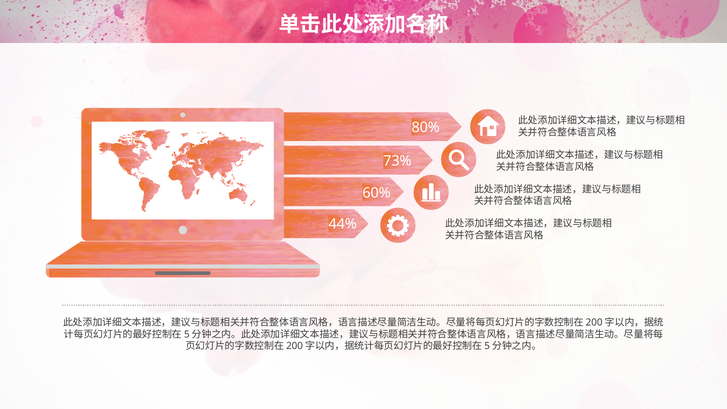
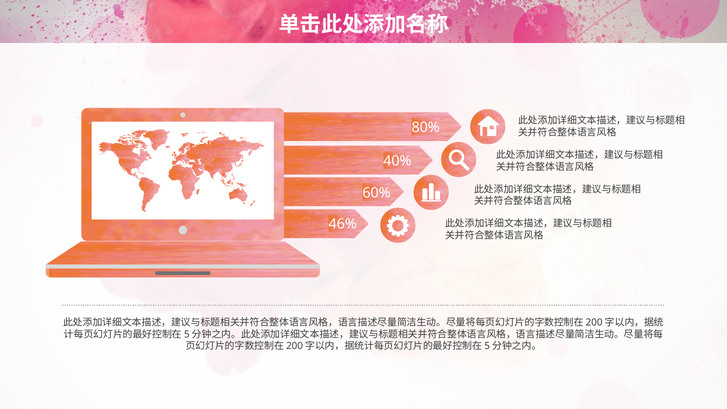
73%: 73% -> 40% (397, 161)
44%: 44% -> 46% (343, 224)
